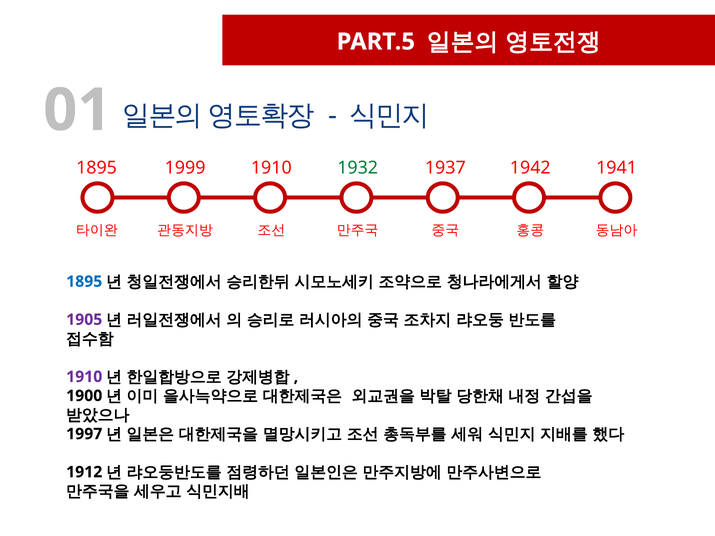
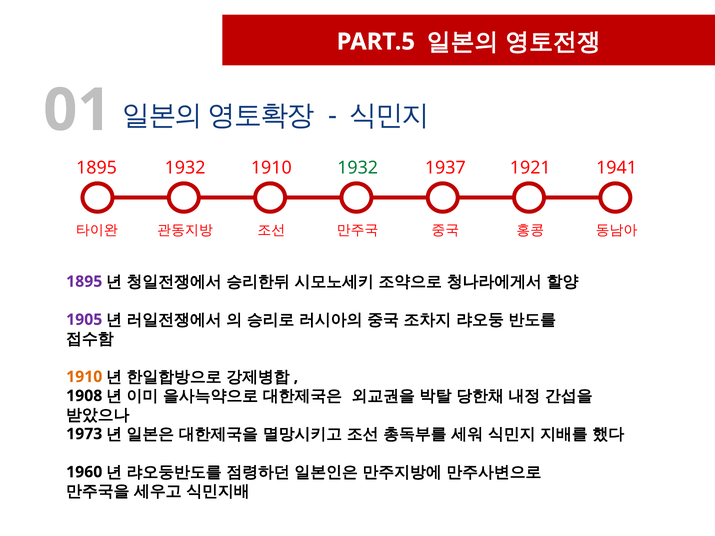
1895 1999: 1999 -> 1932 (185, 168)
1942: 1942 -> 1921 (530, 168)
1895 colour: blue -> purple (84, 282)
1910 colour: purple -> orange (84, 377)
1900: 1900 -> 1908 (84, 396)
1997: 1997 -> 1973 (84, 434)
1912: 1912 -> 1960 (84, 472)
